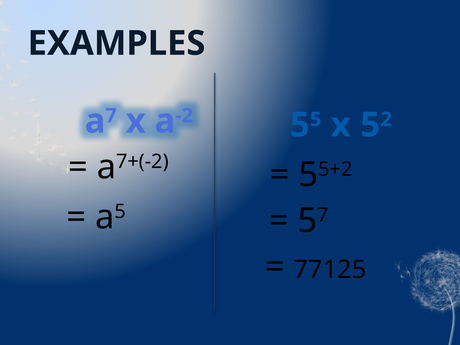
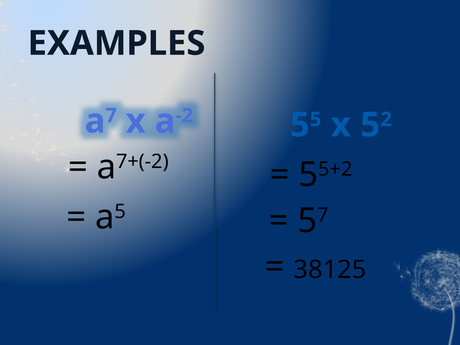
77125: 77125 -> 38125 (330, 270)
